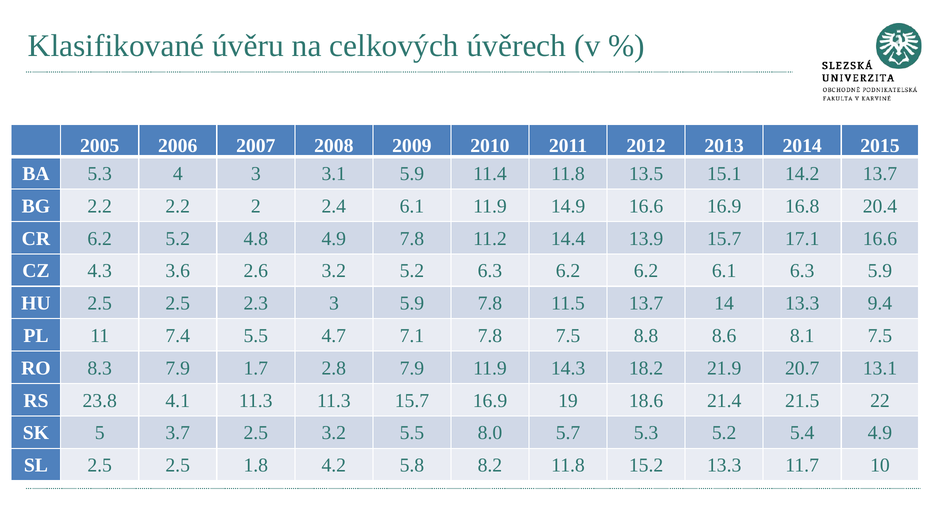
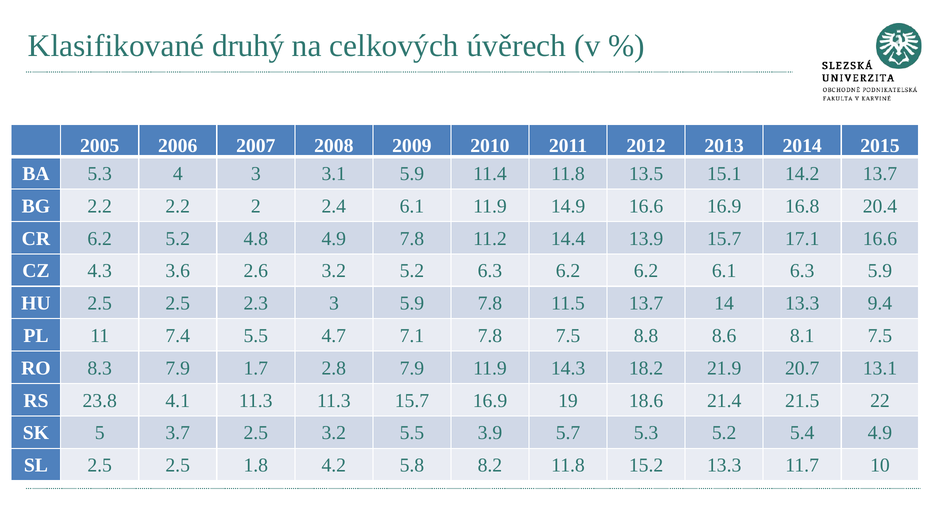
úvěru: úvěru -> druhý (248, 46)
8.0: 8.0 -> 3.9 (490, 433)
